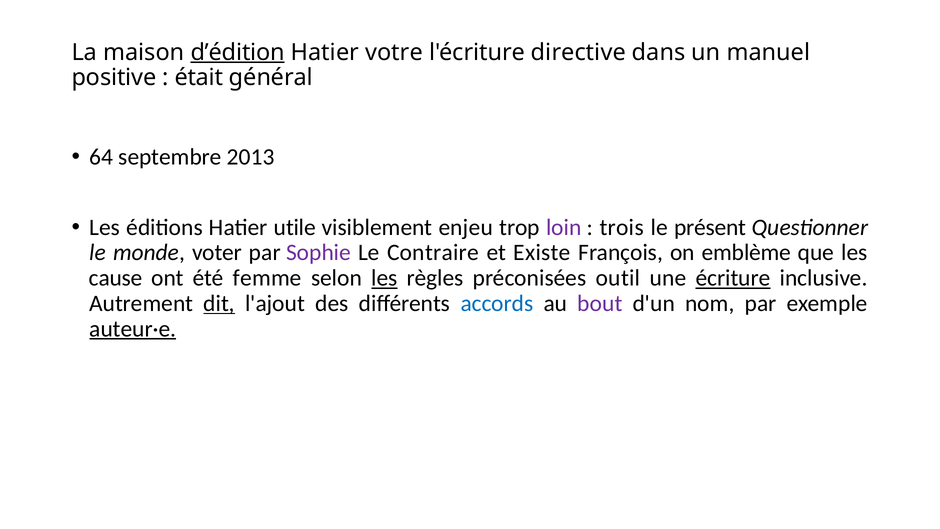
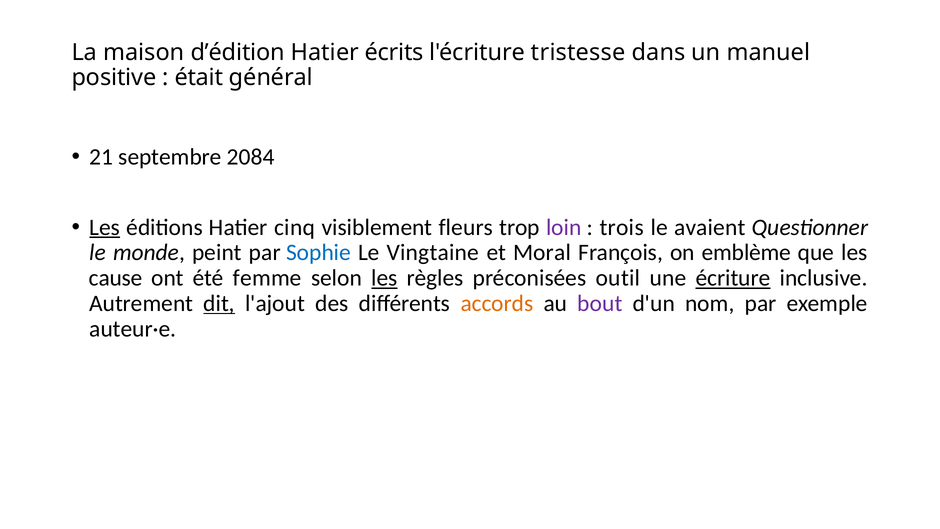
d’édition underline: present -> none (238, 52)
votre: votre -> écrits (394, 52)
directive: directive -> tristesse (578, 52)
64: 64 -> 21 (101, 157)
2013: 2013 -> 2084 (251, 157)
Les underline: none -> present (105, 227)
utile: utile -> cinq (295, 227)
enjeu: enjeu -> fleurs (466, 227)
présent: présent -> avaient (710, 227)
voter: voter -> peint (217, 253)
Sophie colour: purple -> blue (318, 253)
Contraire: Contraire -> Vingtaine (433, 253)
Existe: Existe -> Moral (542, 253)
accords colour: blue -> orange (497, 303)
auteur·e underline: present -> none (133, 329)
